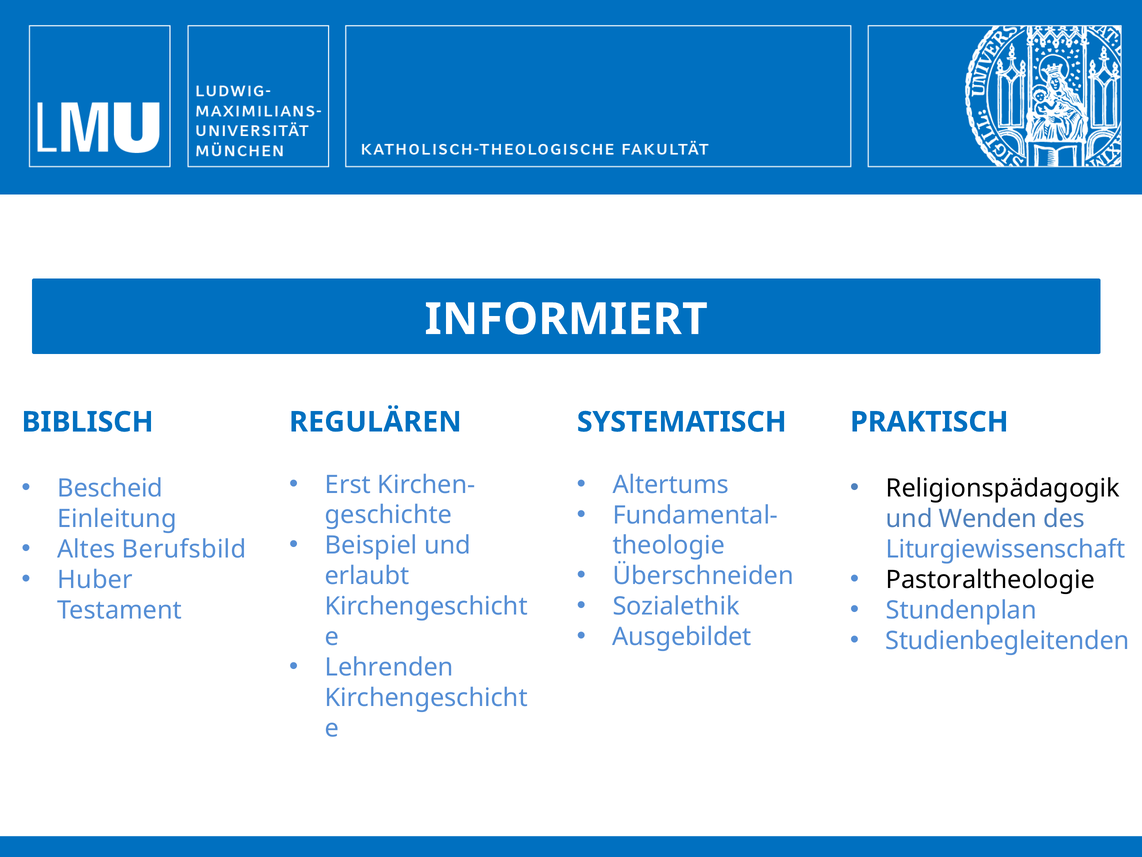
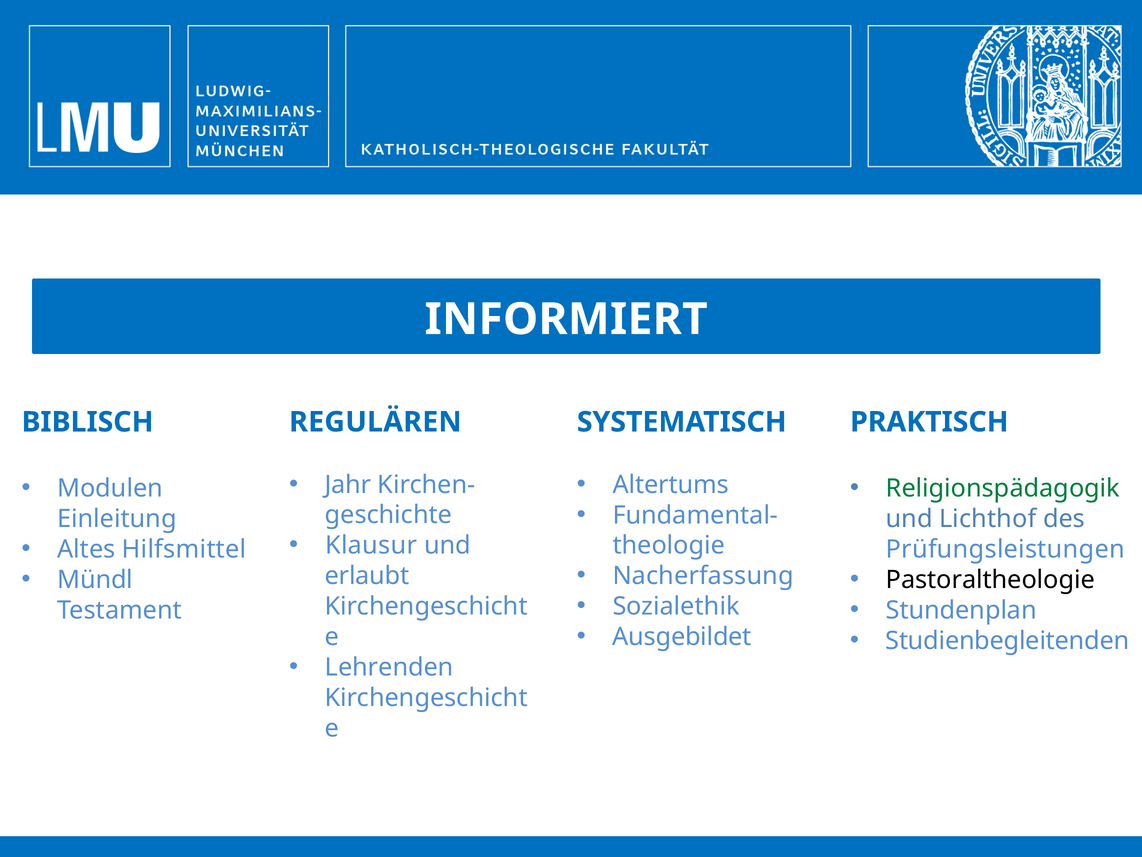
Erst: Erst -> Jahr (348, 484)
Bescheid: Bescheid -> Modulen (110, 488)
Religionspädagogik colour: black -> green (1003, 488)
Wenden: Wenden -> Lichthof (988, 519)
Beispiel: Beispiel -> Klausur (371, 545)
Berufsbild: Berufsbild -> Hilfsmittel (184, 549)
Liturgiewissenschaft: Liturgiewissenschaft -> Prüfungsleistungen (1005, 549)
Überschneiden: Überschneiden -> Nacherfassung (703, 576)
Huber: Huber -> Mündl (95, 580)
